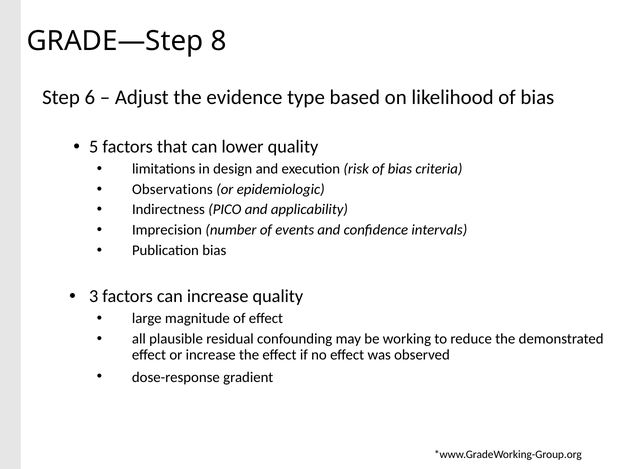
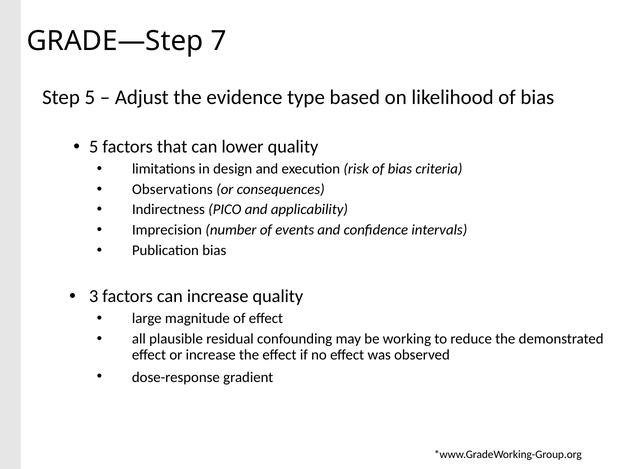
8: 8 -> 7 (219, 41)
Step 6: 6 -> 5 (90, 97)
epidemiologic: epidemiologic -> consequences (281, 190)
